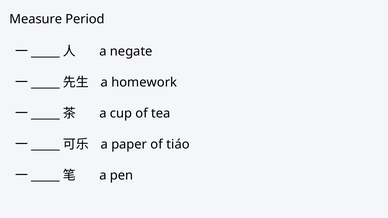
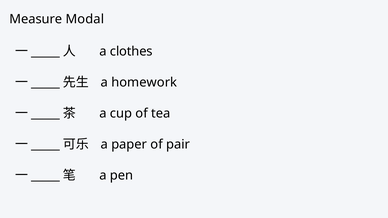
Period: Period -> Modal (85, 19)
negate: negate -> clothes (131, 51)
tiáo: tiáo -> pair (178, 145)
